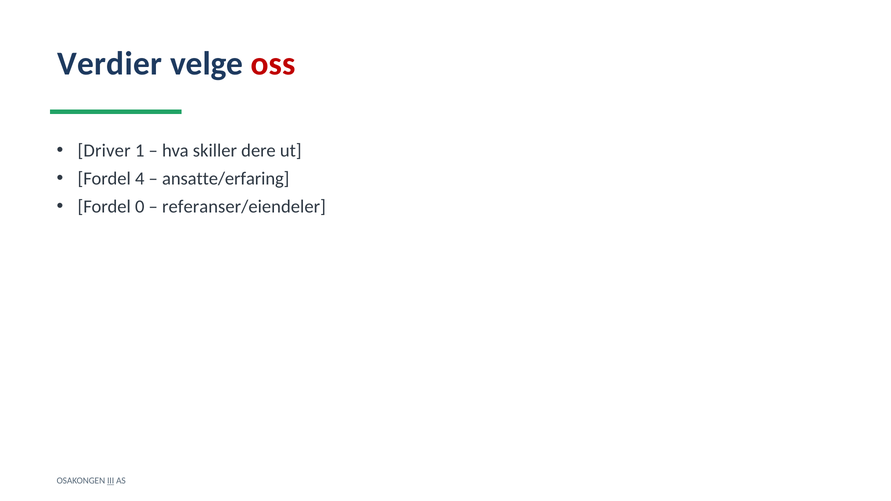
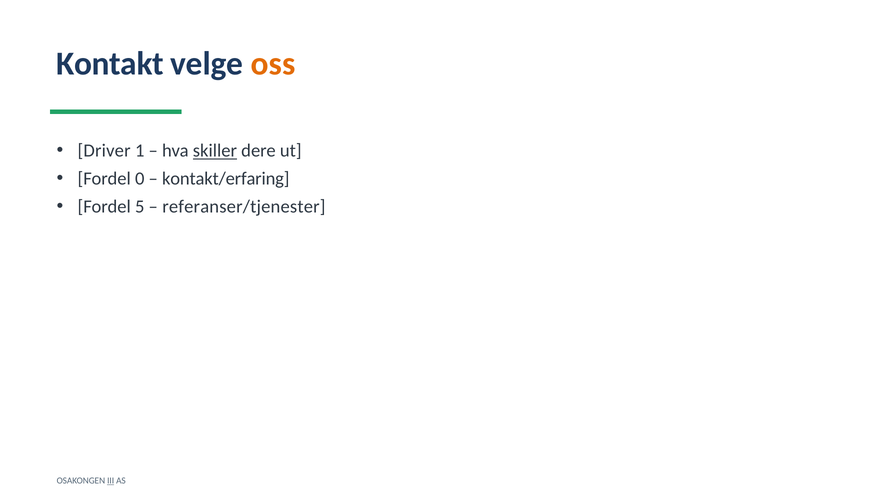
Verdier: Verdier -> Kontakt (110, 64)
oss colour: red -> orange (273, 64)
skiller underline: none -> present (215, 151)
4: 4 -> 0 (140, 179)
ansatte/erfaring: ansatte/erfaring -> kontakt/erfaring (226, 179)
0: 0 -> 5 (140, 207)
referanser/eiendeler: referanser/eiendeler -> referanser/tjenester (244, 207)
